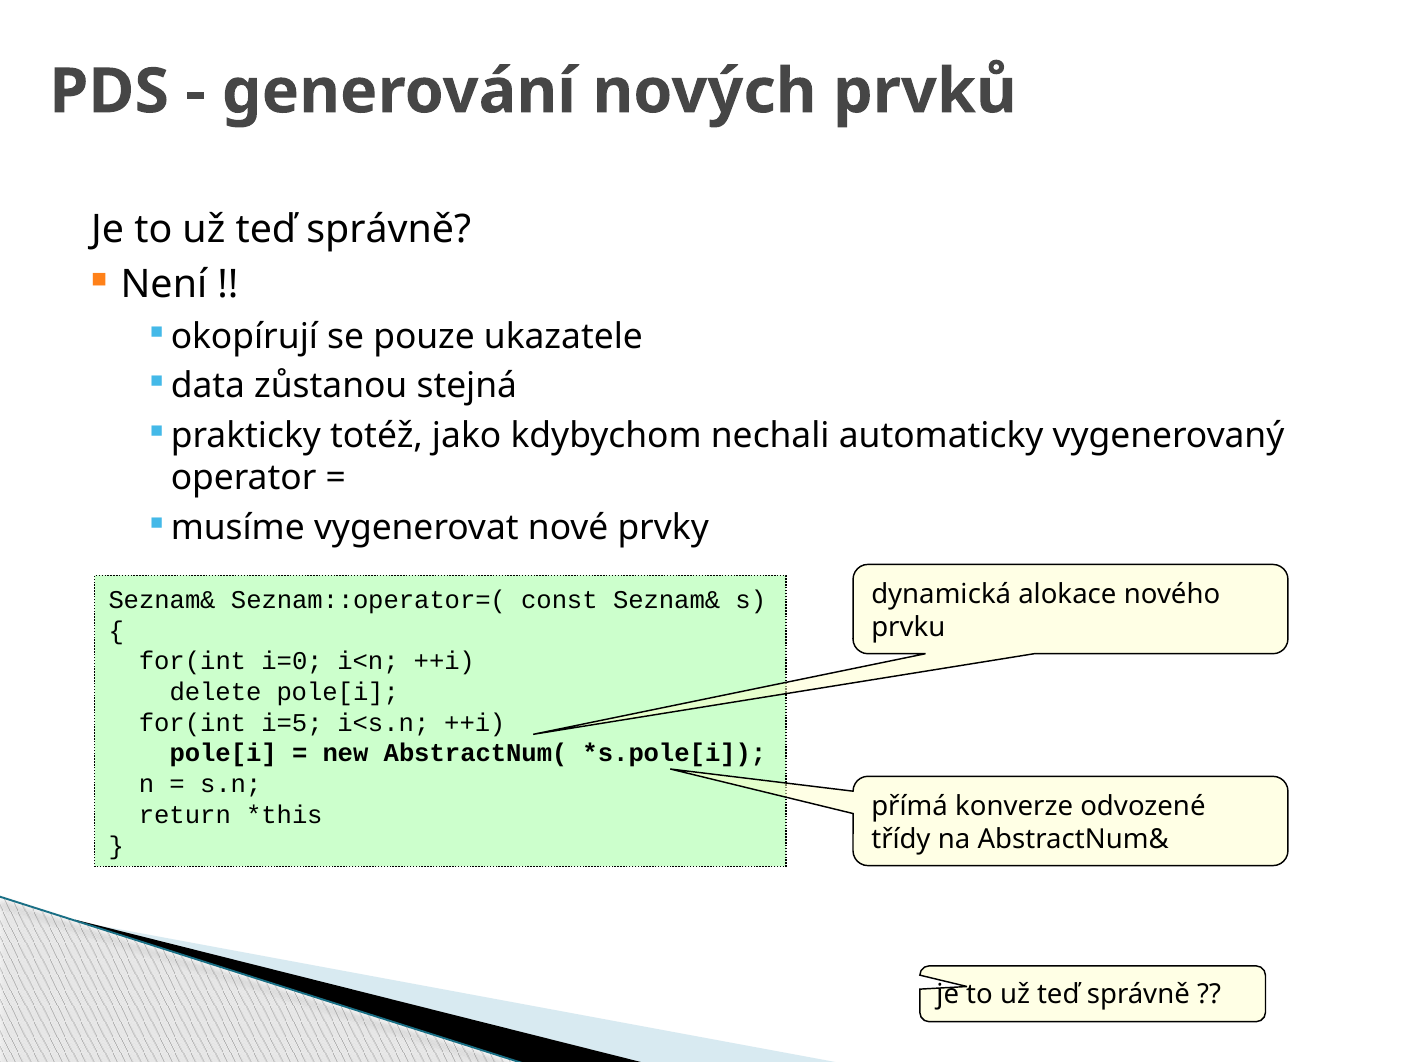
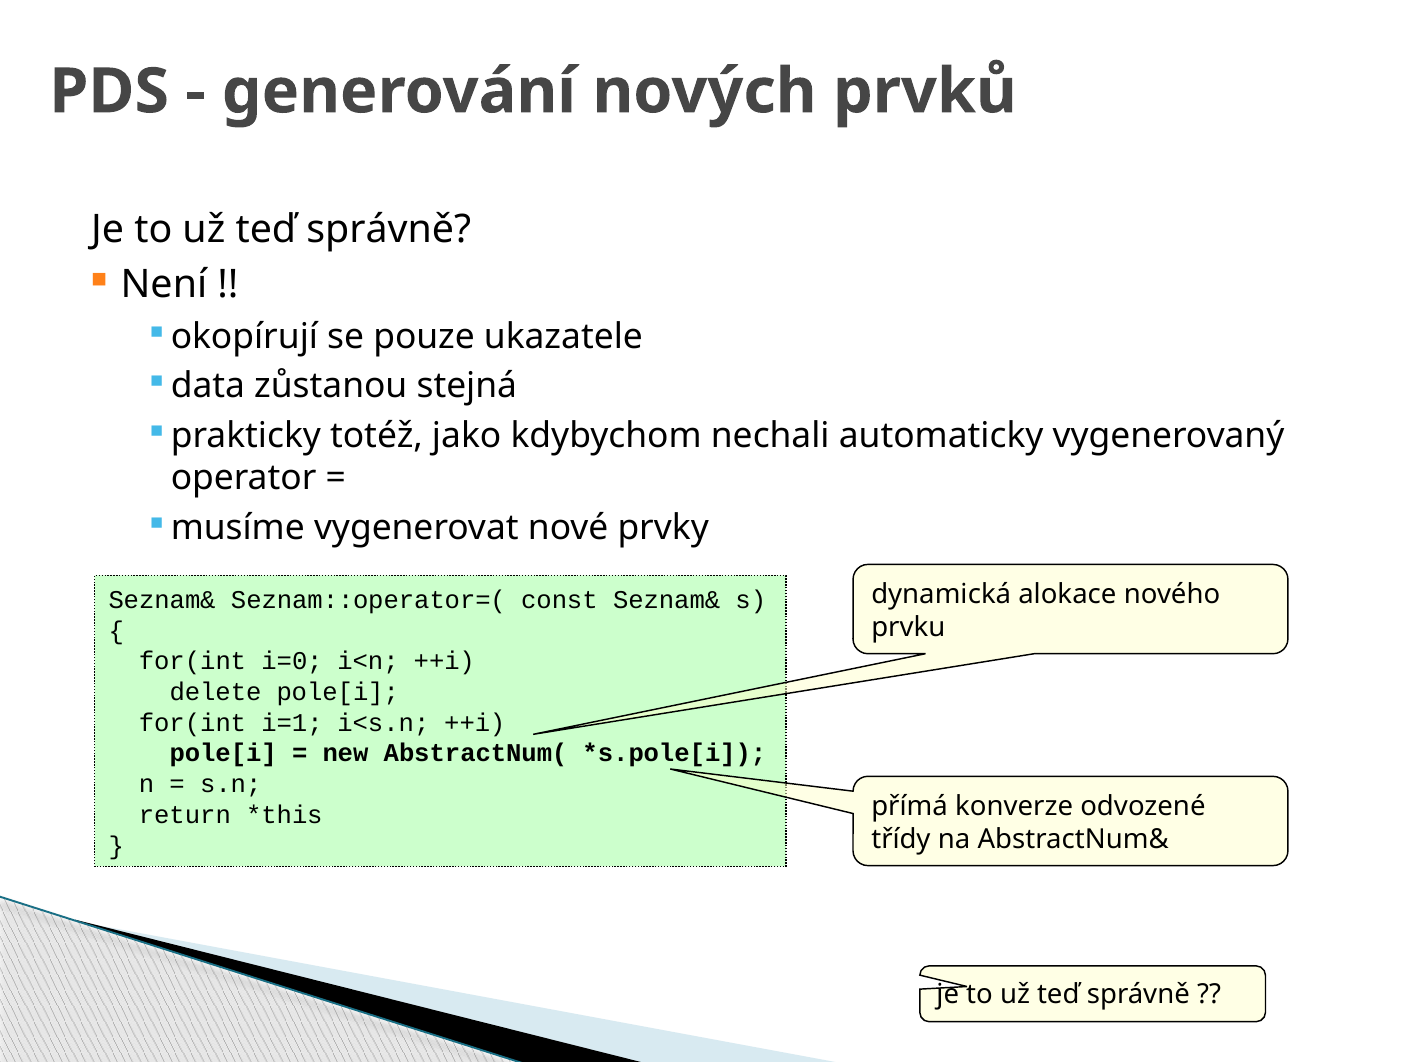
i=5: i=5 -> i=1 (292, 723)
